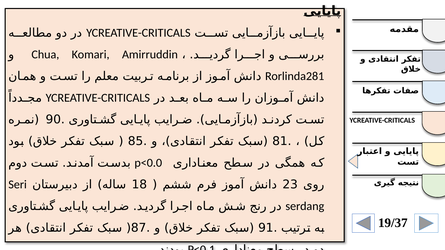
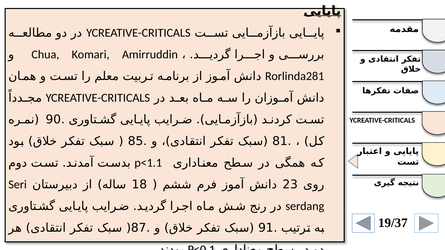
p<0.0: p<0.0 -> p<1.1 (148, 163)
